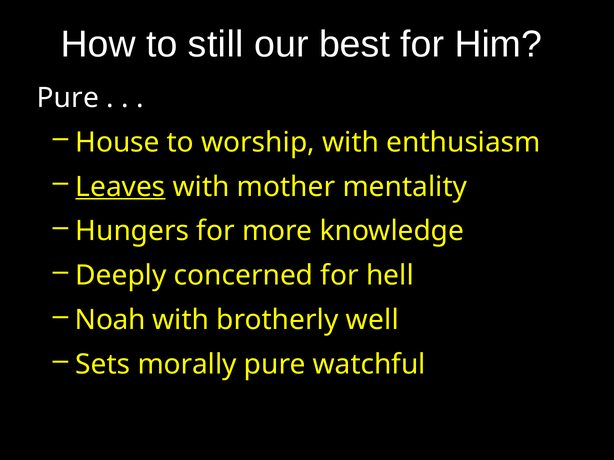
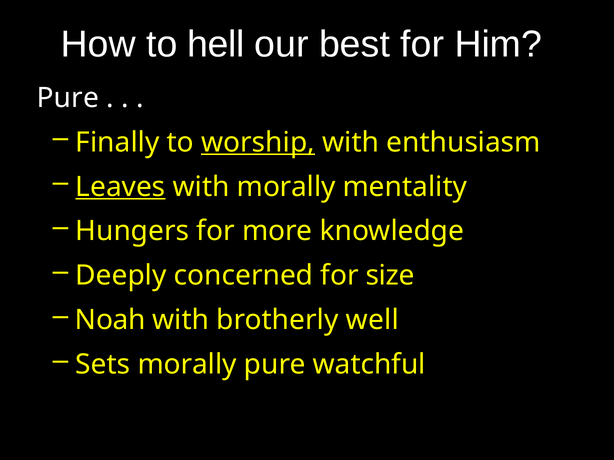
still: still -> hell (216, 45)
House: House -> Finally (117, 142)
worship underline: none -> present (258, 142)
with mother: mother -> morally (286, 187)
hell: hell -> size (390, 276)
